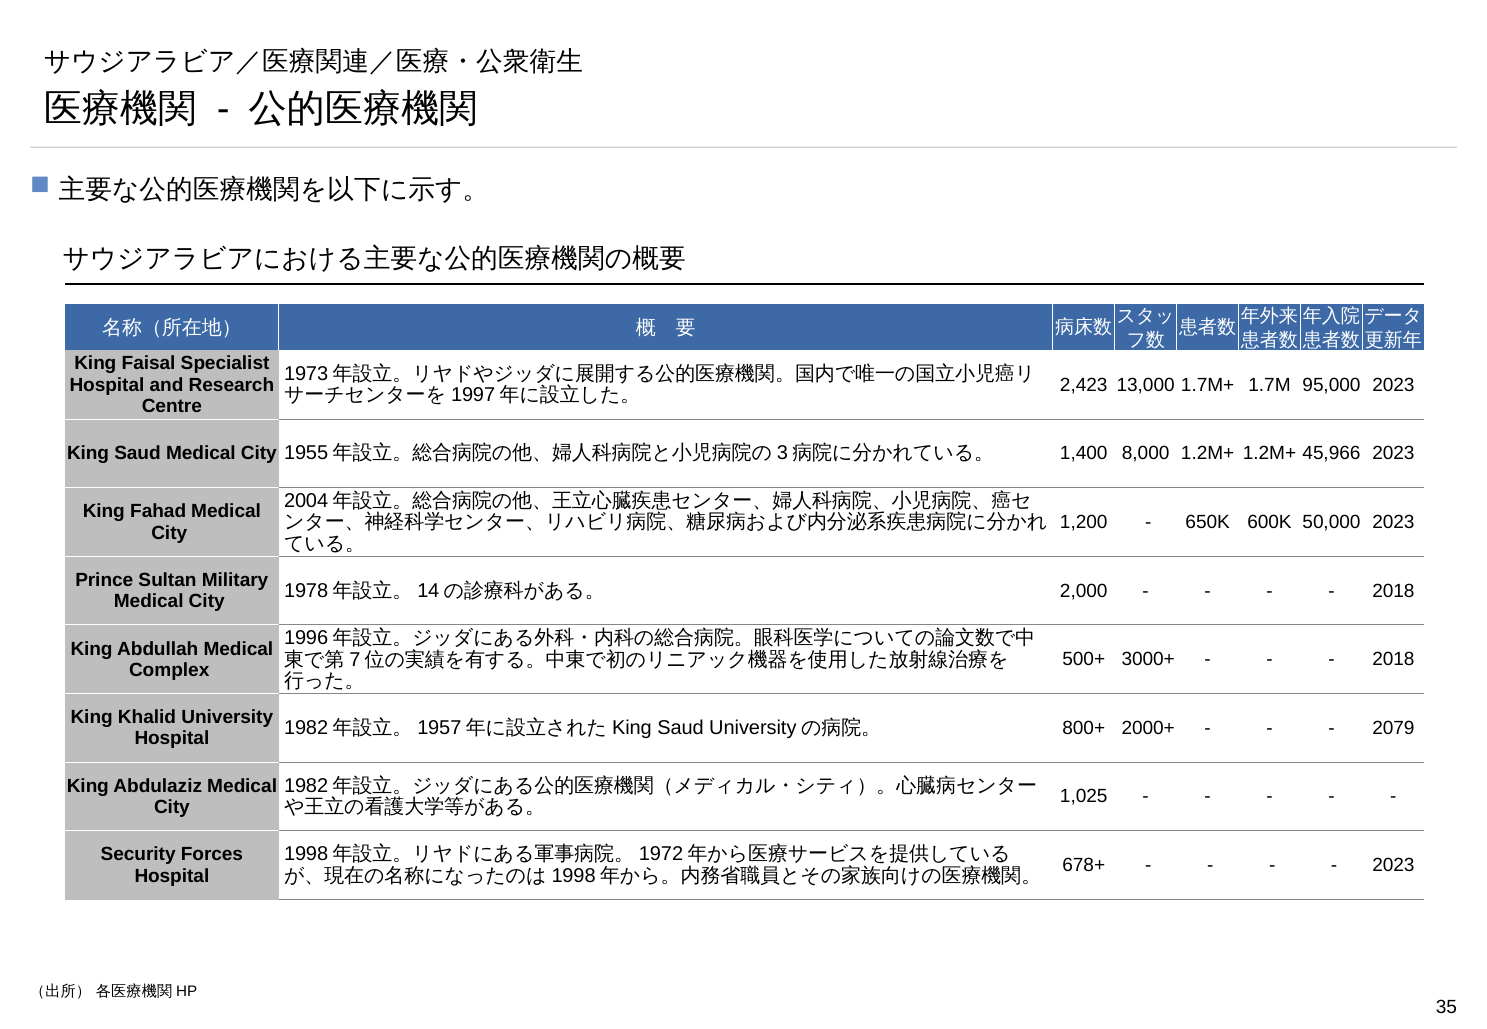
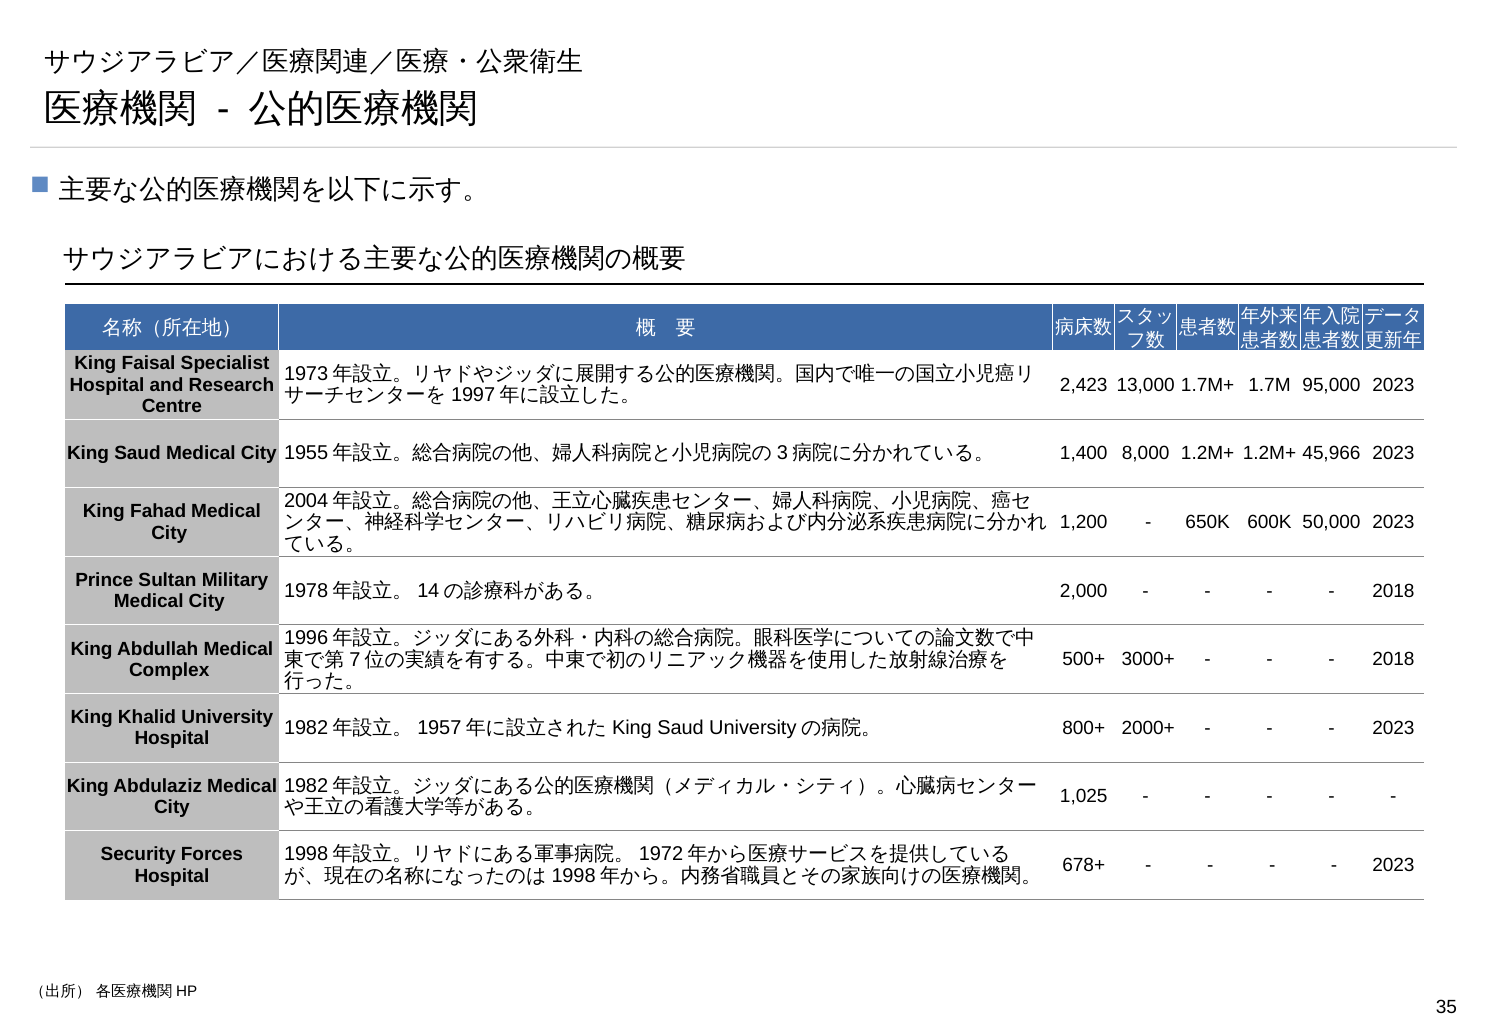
2079: 2079 -> 2023 (1393, 728)
